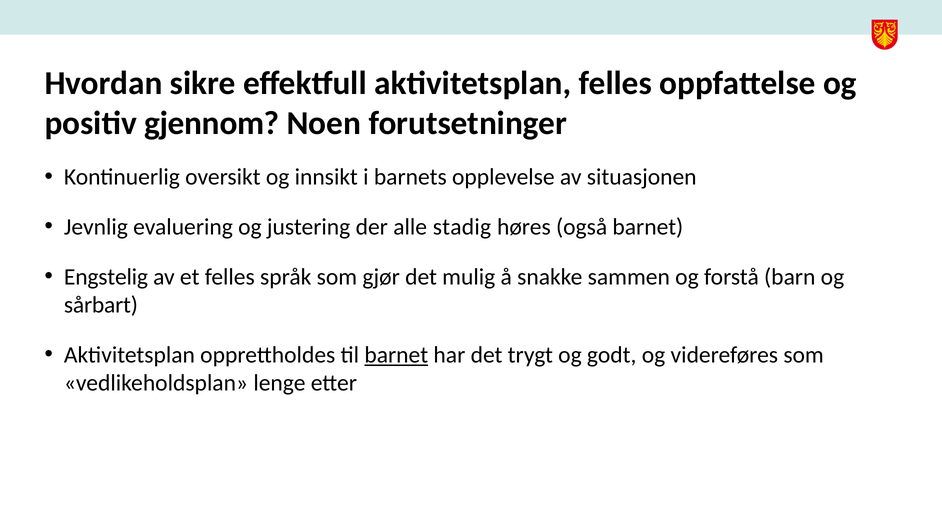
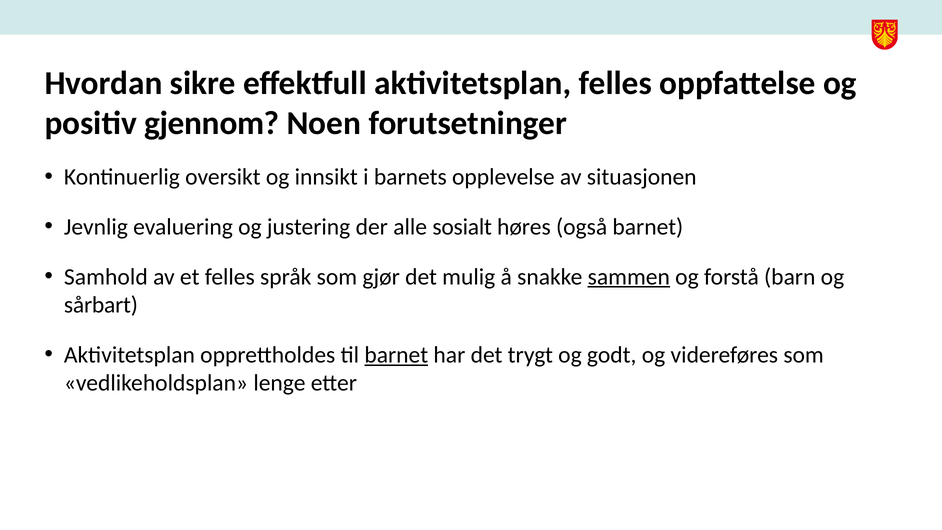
stadig: stadig -> sosialt (462, 227)
Engstelig: Engstelig -> Samhold (106, 277)
sammen underline: none -> present (629, 277)
